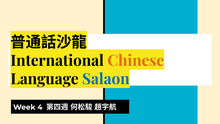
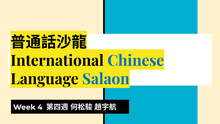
Chinese colour: orange -> blue (136, 61)
